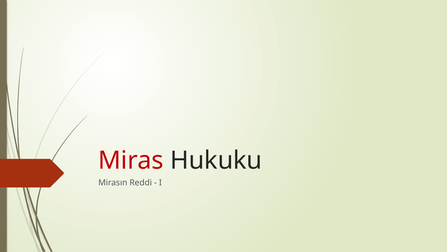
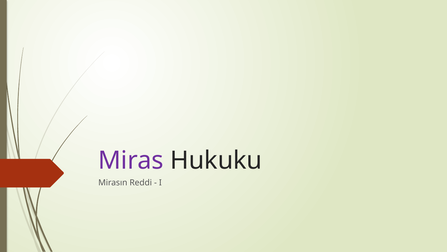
Miras colour: red -> purple (131, 160)
